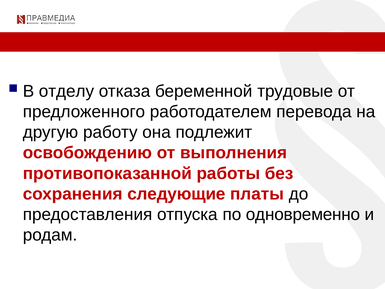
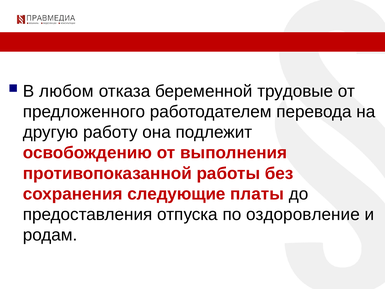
отделу: отделу -> любом (66, 91)
одновременно: одновременно -> оздоровление (303, 214)
